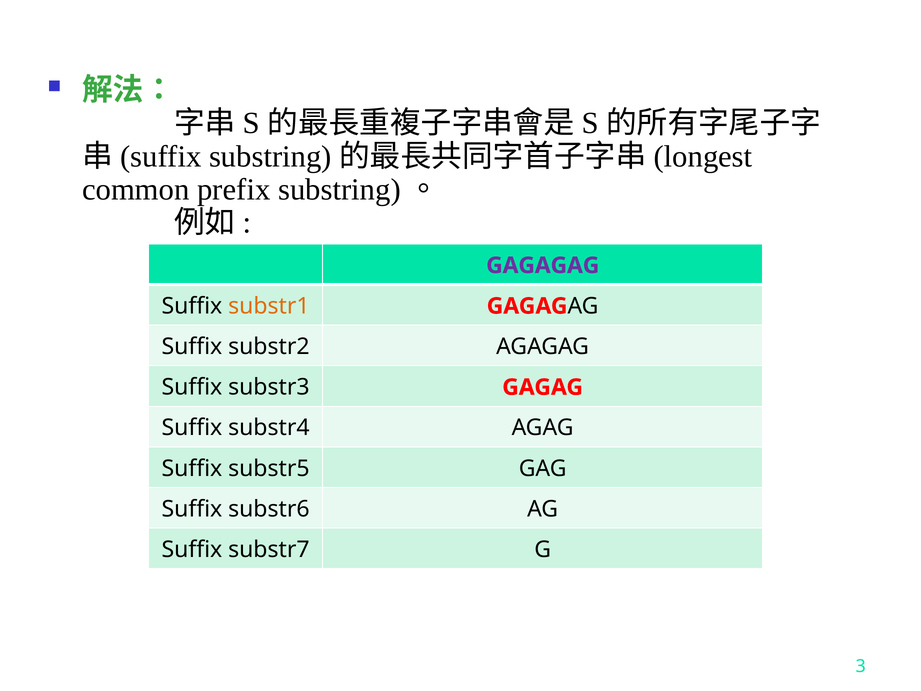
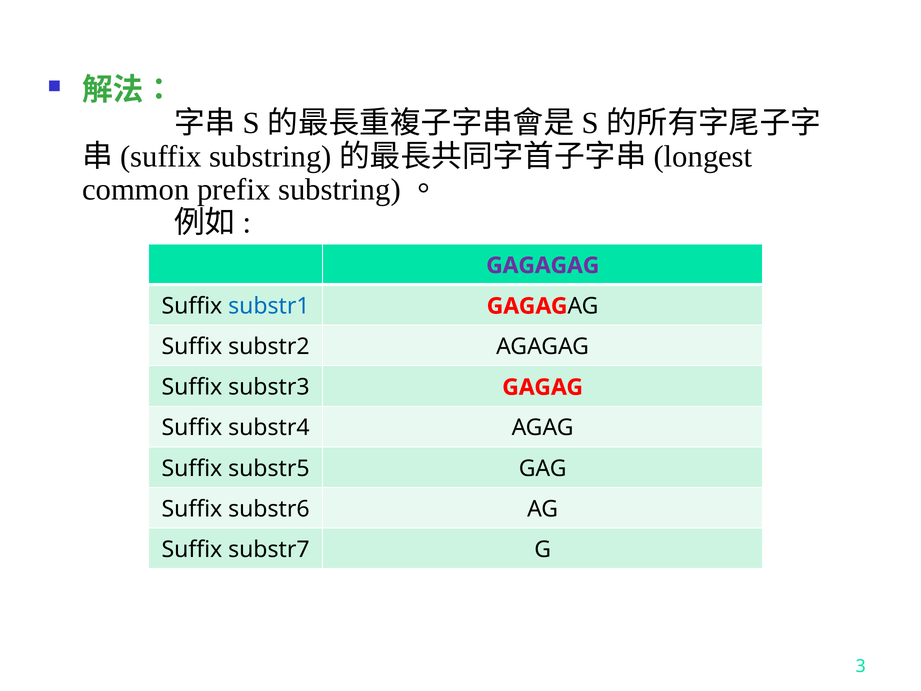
substr1 colour: orange -> blue (269, 306)
